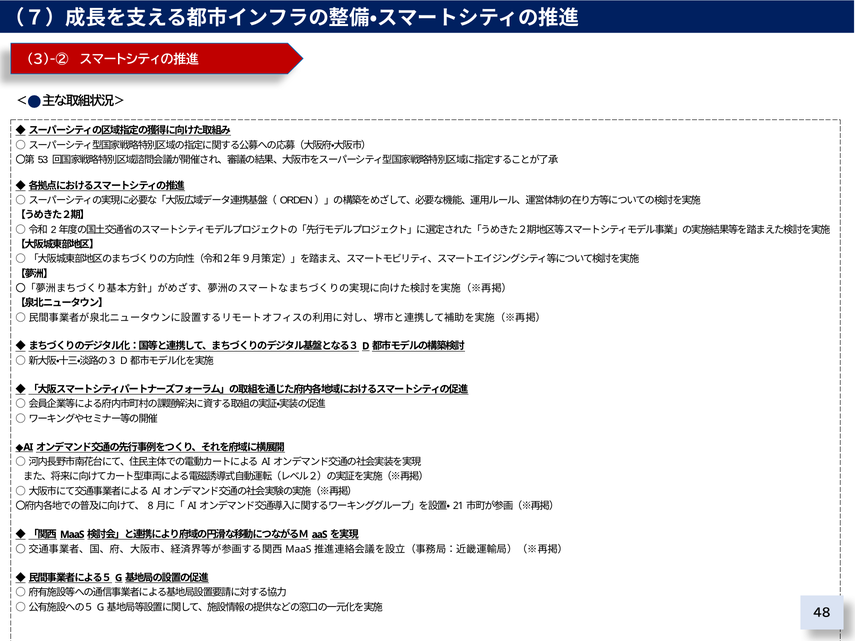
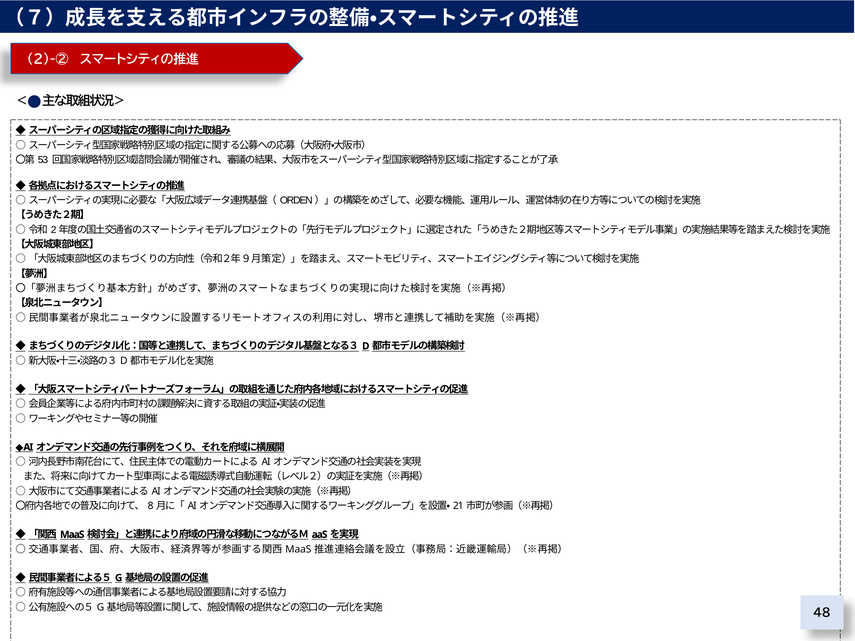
3)-②: 3)-② -> 2)-② (48, 59)
